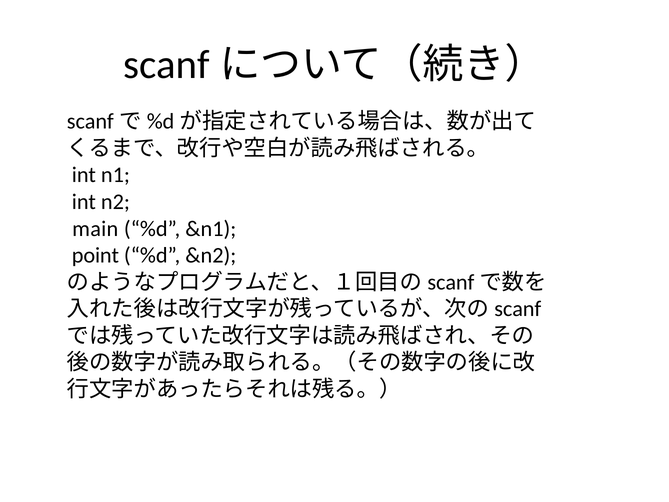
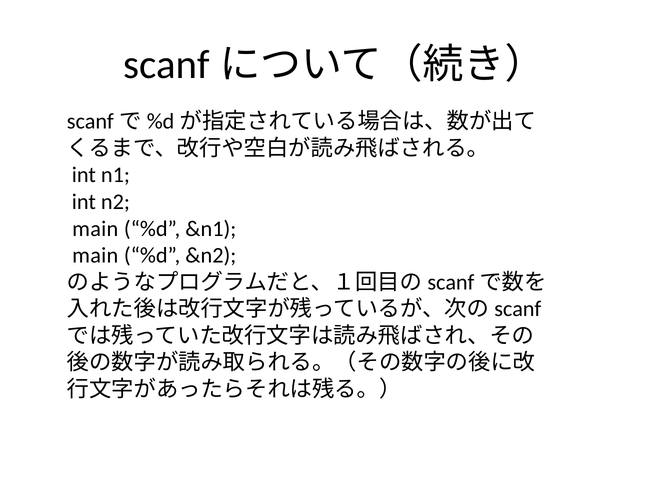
point: point -> main (95, 255)
